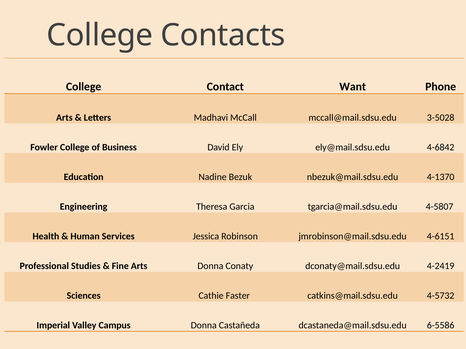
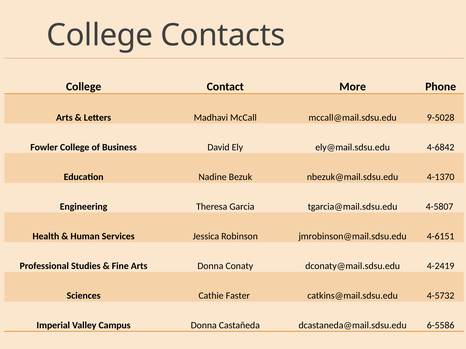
Want: Want -> More (353, 87)
3-5028: 3-5028 -> 9-5028 (441, 118)
